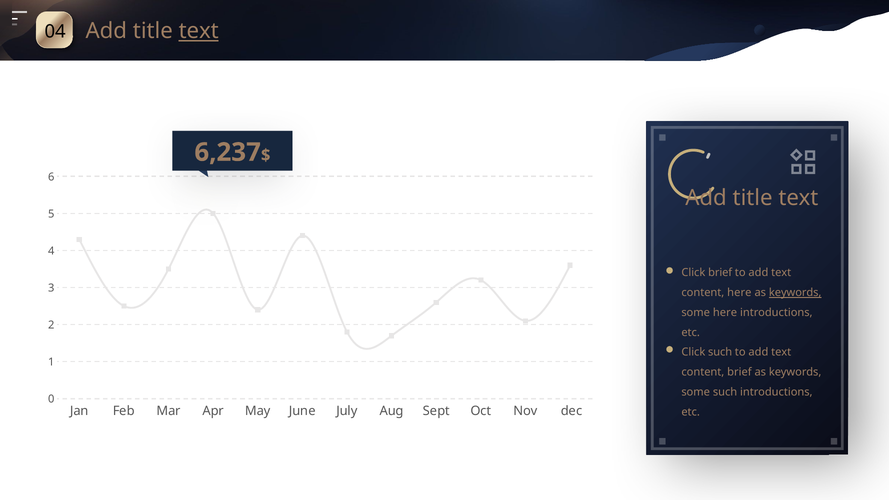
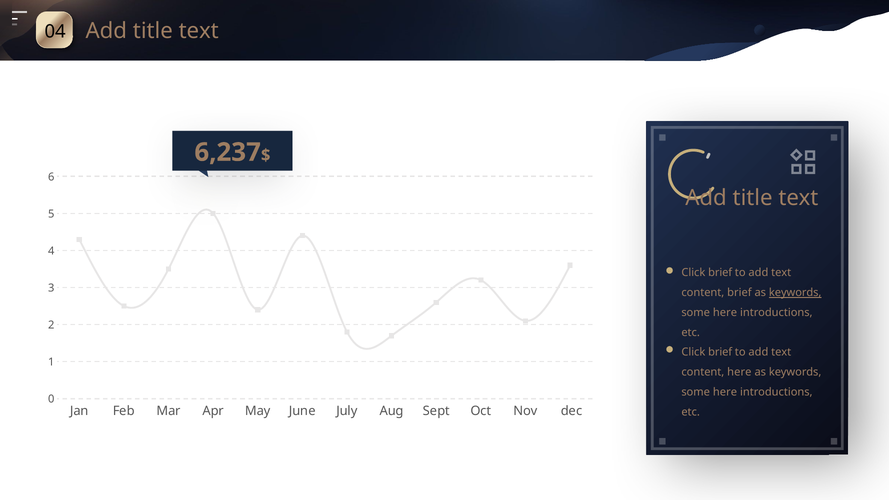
text underline: present -> none (199, 31)
content here: here -> brief (739, 293)
such: such -> brief (720, 352)
content brief: brief -> here (739, 372)
such: such -> here (725, 392)
